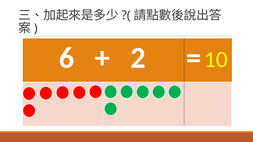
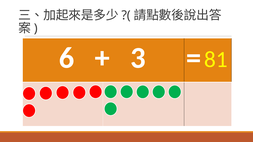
2: 2 -> 3 (138, 58)
10: 10 -> 81 (216, 60)
